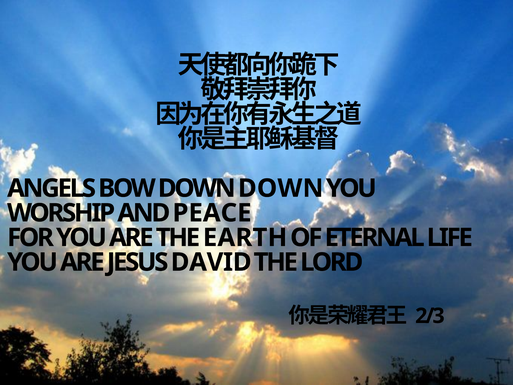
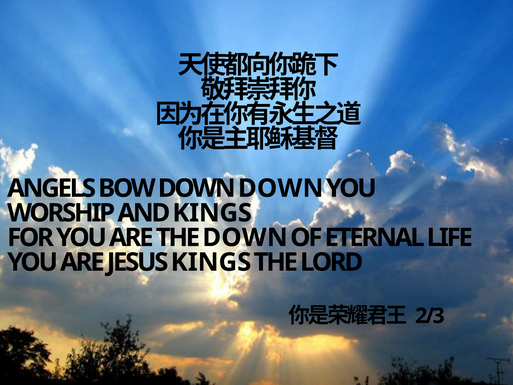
AND PEACE: PEACE -> KINGS (212, 213)
THE EARTH: EARTH -> DOWN (245, 237)
JESUS DAVID: DAVID -> KINGS (211, 262)
